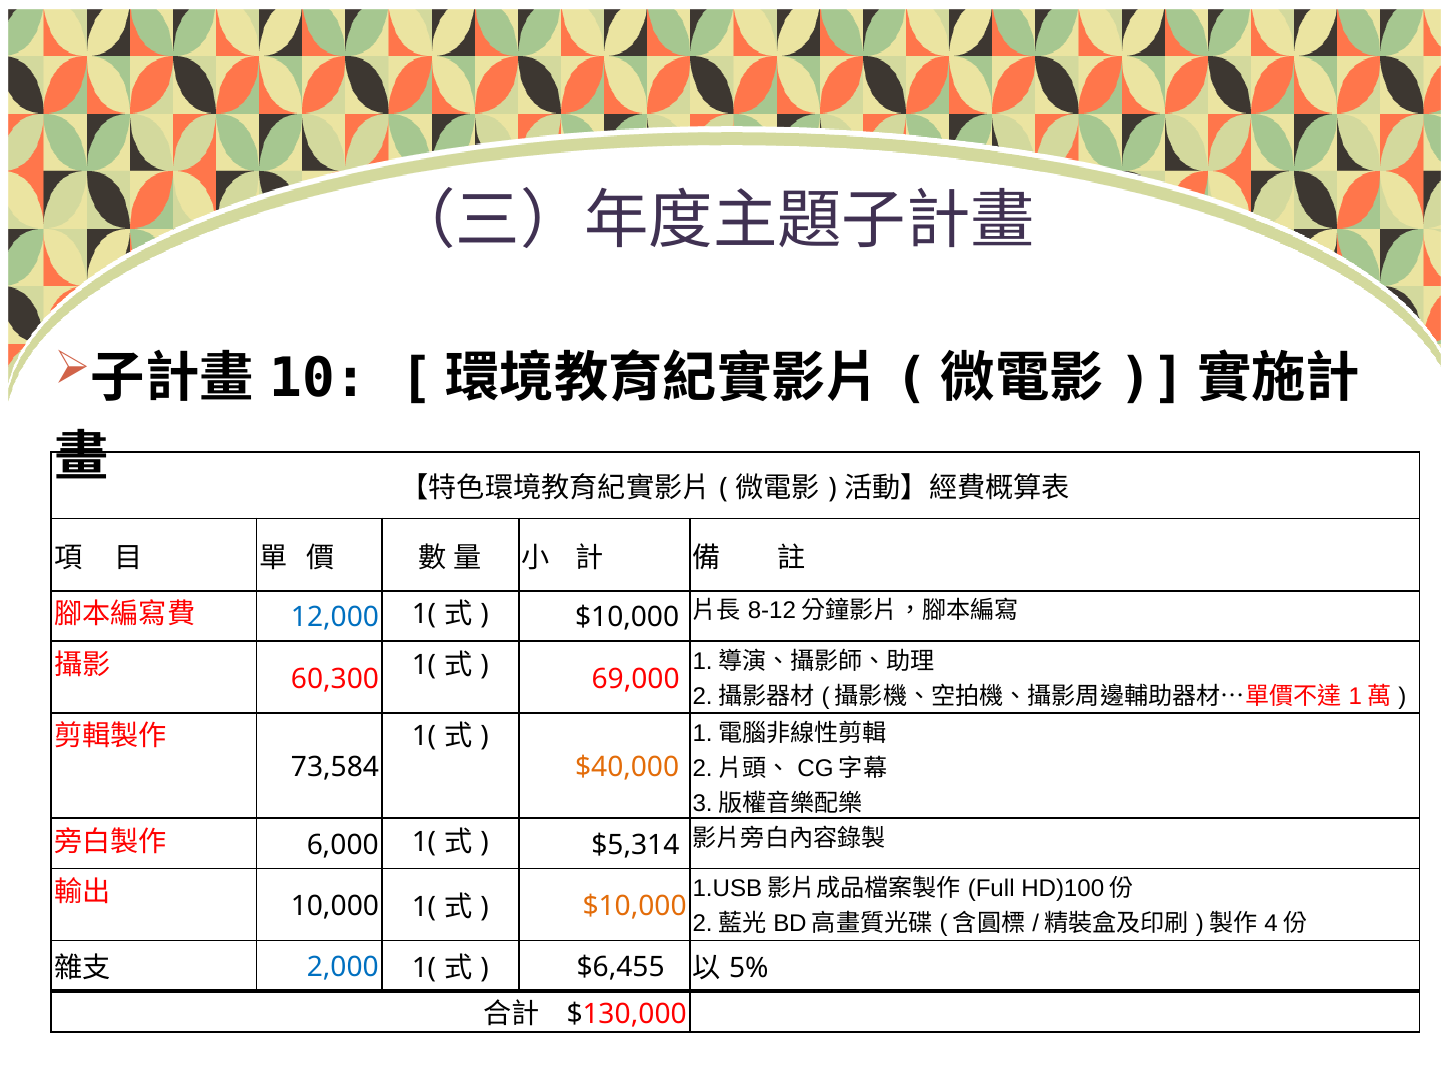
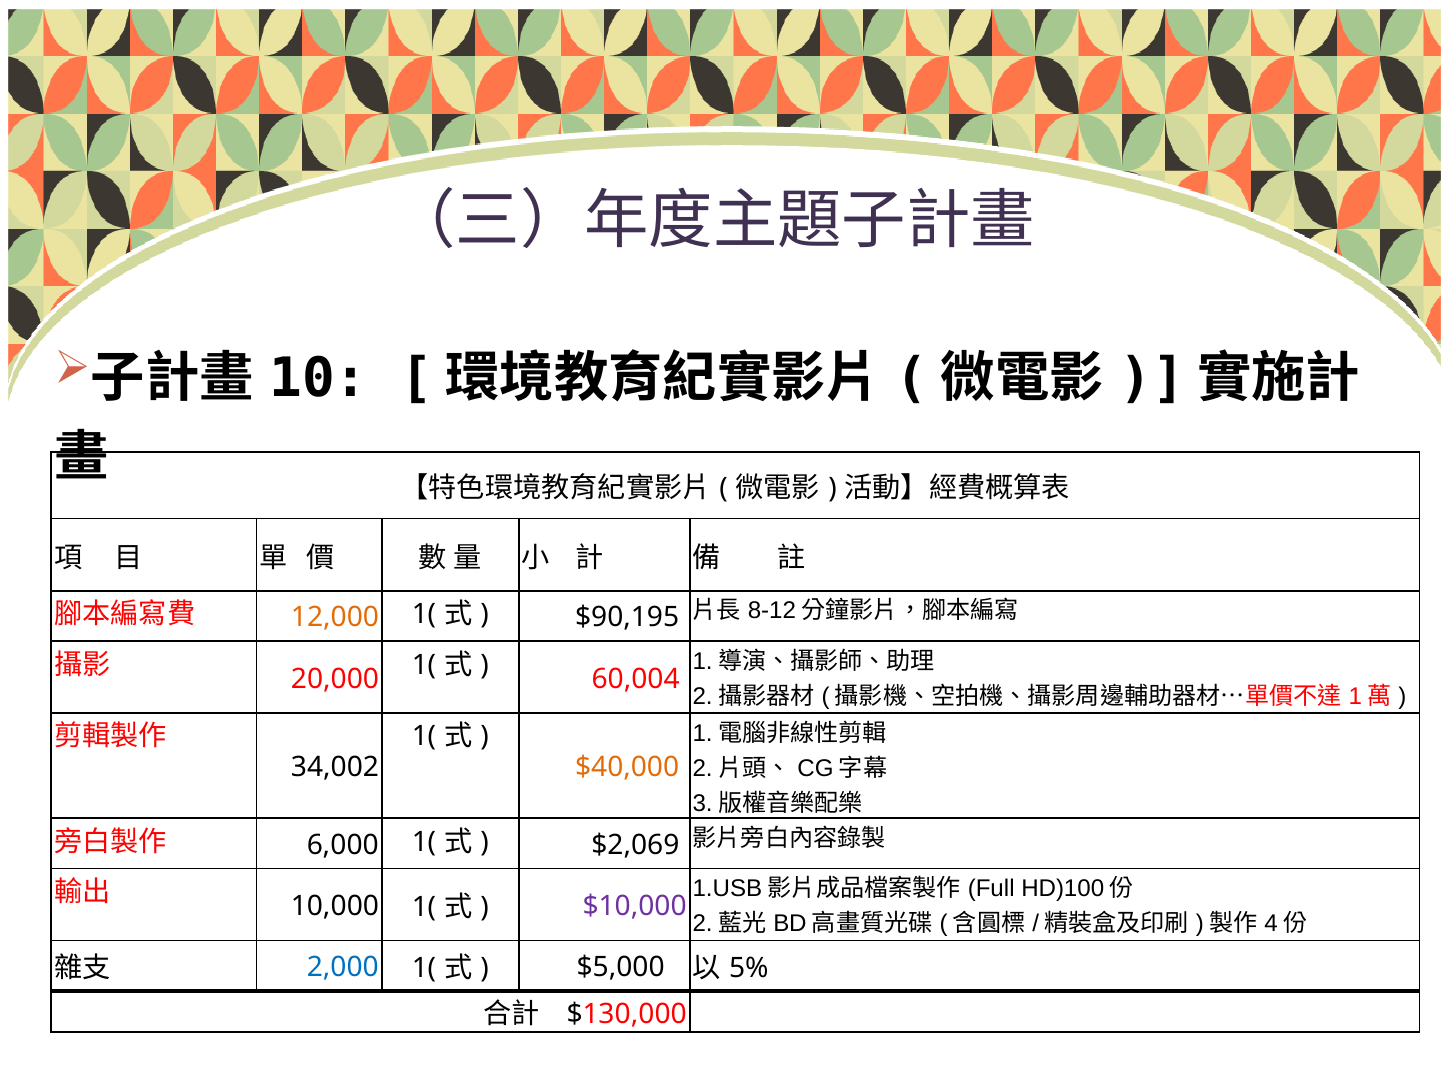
12,000 colour: blue -> orange (335, 618)
$10,000: $10,000 -> $90,195 (627, 618)
60,300: 60,300 -> 20,000 (335, 679)
69,000: 69,000 -> 60,004 (636, 679)
73,584: 73,584 -> 34,002 (335, 767)
$5,314: $5,314 -> $2,069 (635, 845)
$10,000 colour: orange -> purple (635, 906)
$6,455: $6,455 -> $5,000 (621, 967)
